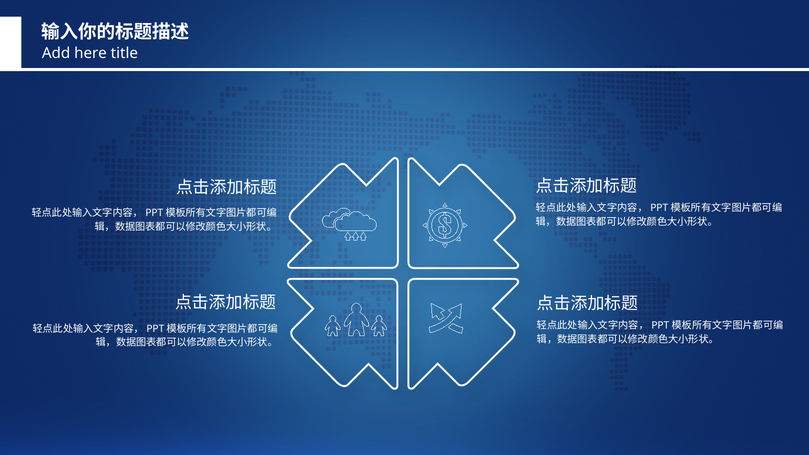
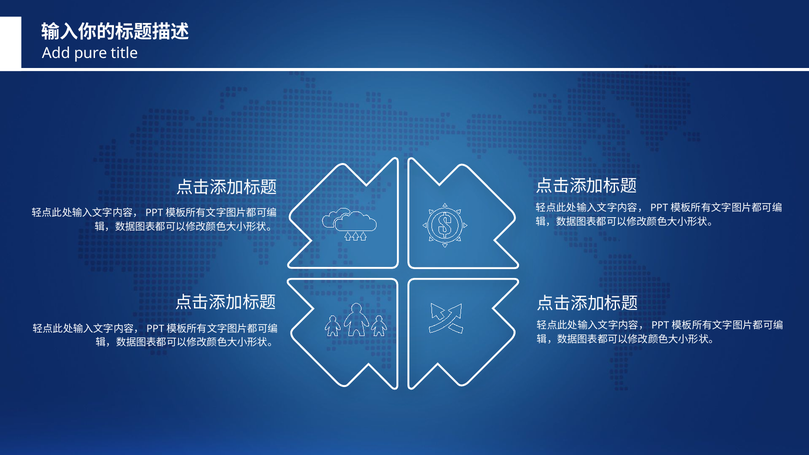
here: here -> pure (91, 53)
